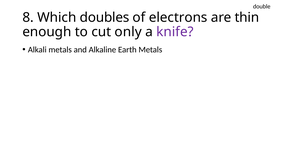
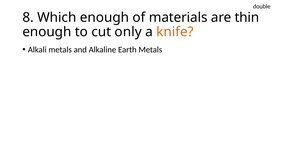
Which doubles: doubles -> enough (104, 17)
electrons: electrons -> materials (178, 17)
knife colour: purple -> orange (175, 32)
